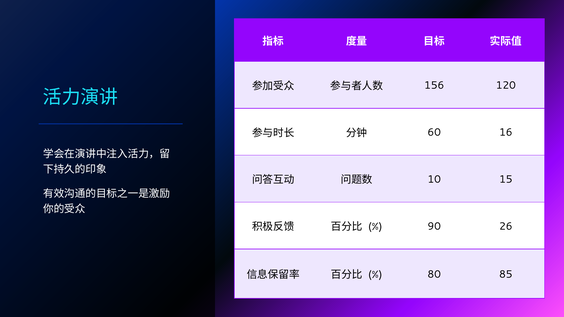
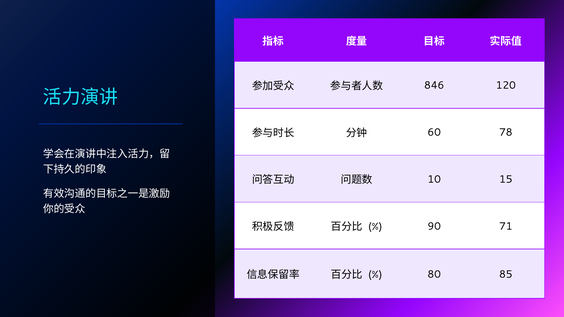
156: 156 -> 846 (434, 86)
16: 16 -> 78 (506, 132)
26: 26 -> 71 (506, 226)
